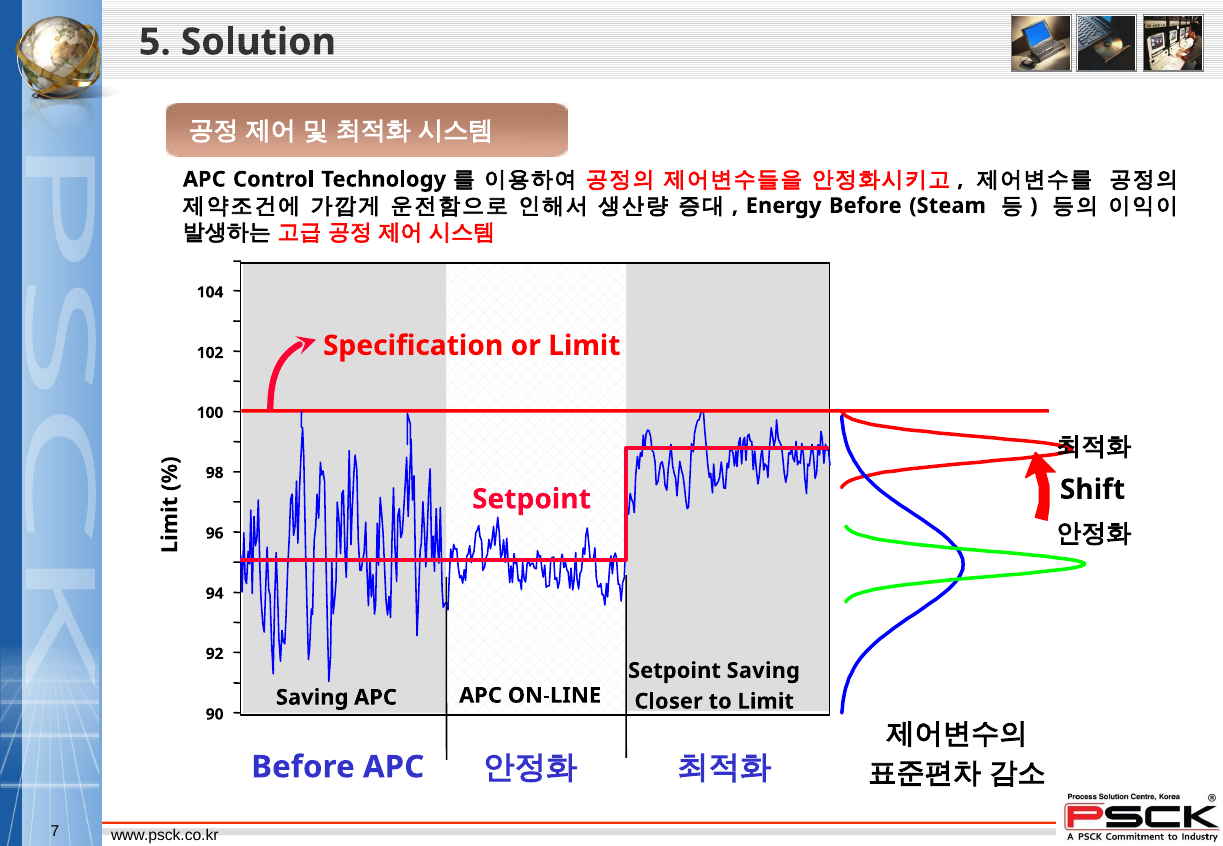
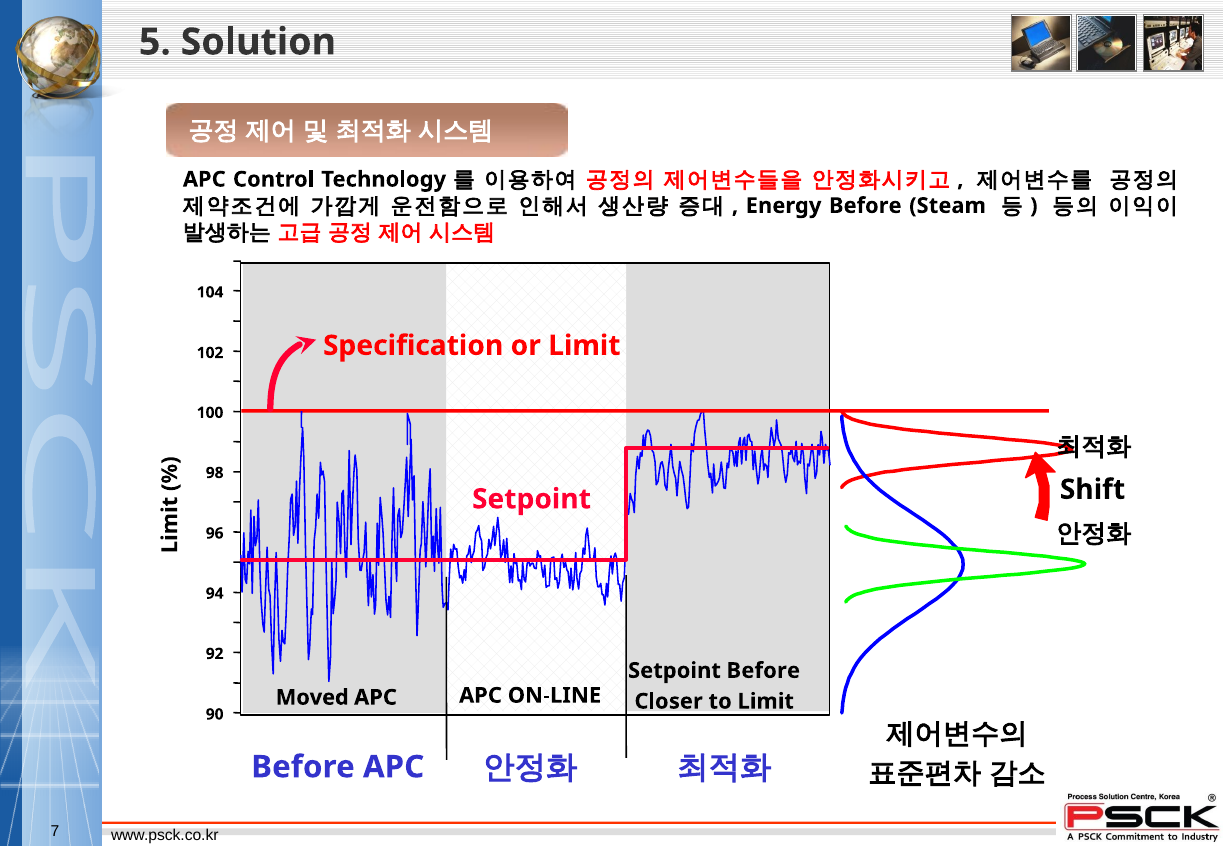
Setpoint Saving: Saving -> Before (763, 671)
Saving: Saving -> Moved (312, 698)
